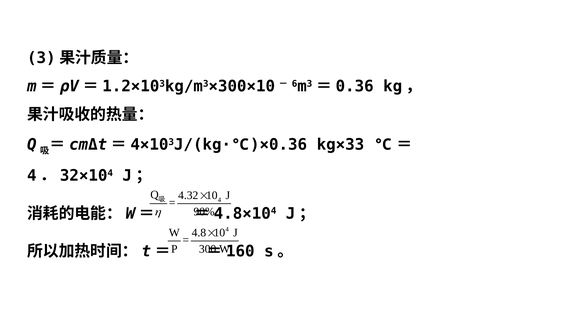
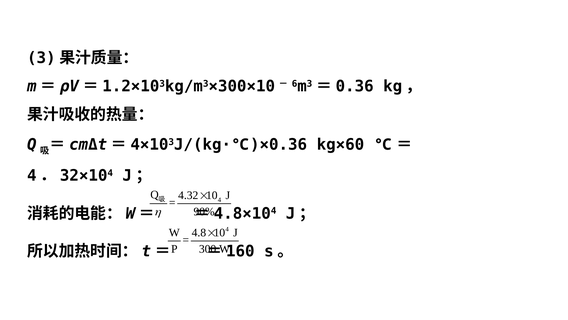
kg×33: kg×33 -> kg×60 (340, 144)
